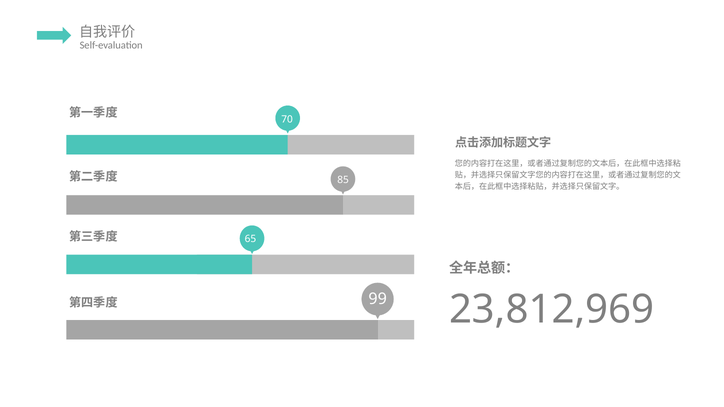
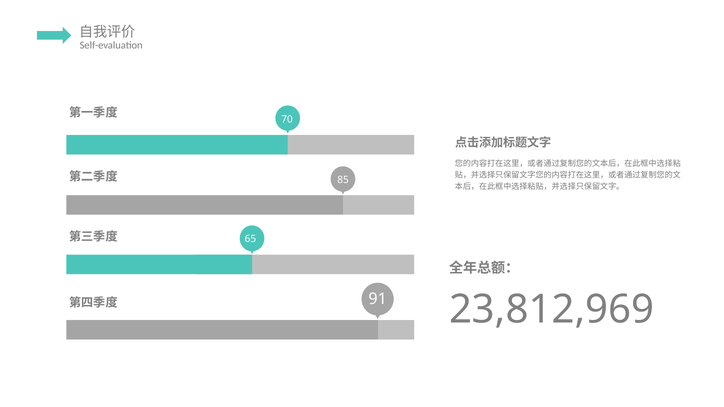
99: 99 -> 91 (378, 299)
